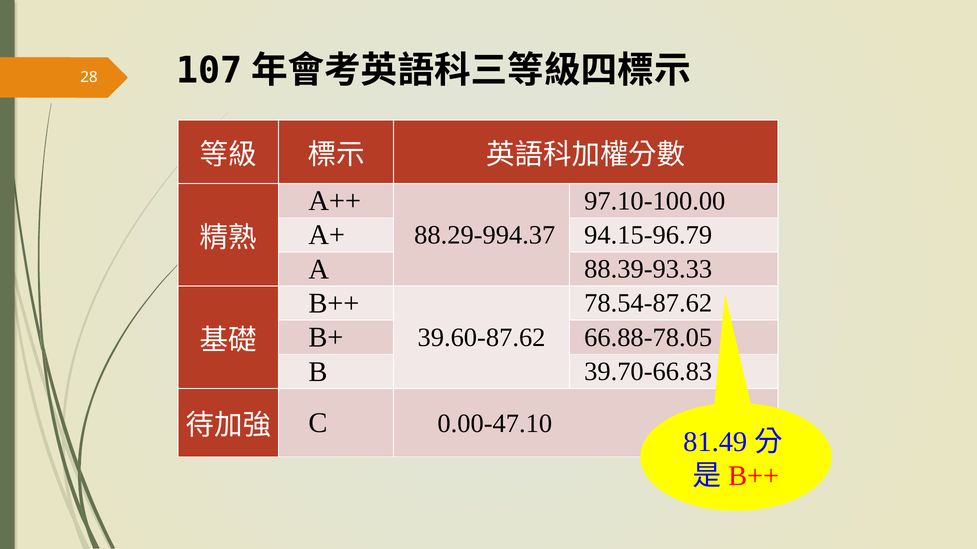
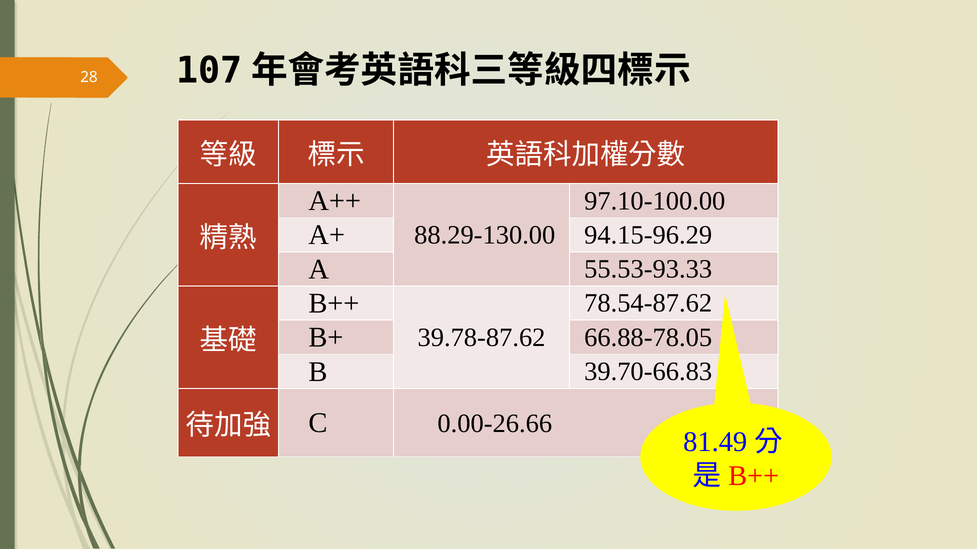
94.15-96.79: 94.15-96.79 -> 94.15-96.29 (648, 235)
88.29-994.37: 88.29-994.37 -> 88.29-130.00 (485, 235)
88.39-93.33: 88.39-93.33 -> 55.53-93.33 (648, 269)
39.60-87.62: 39.60-87.62 -> 39.78-87.62 (482, 338)
0.00-47.10: 0.00-47.10 -> 0.00-26.66 (495, 424)
